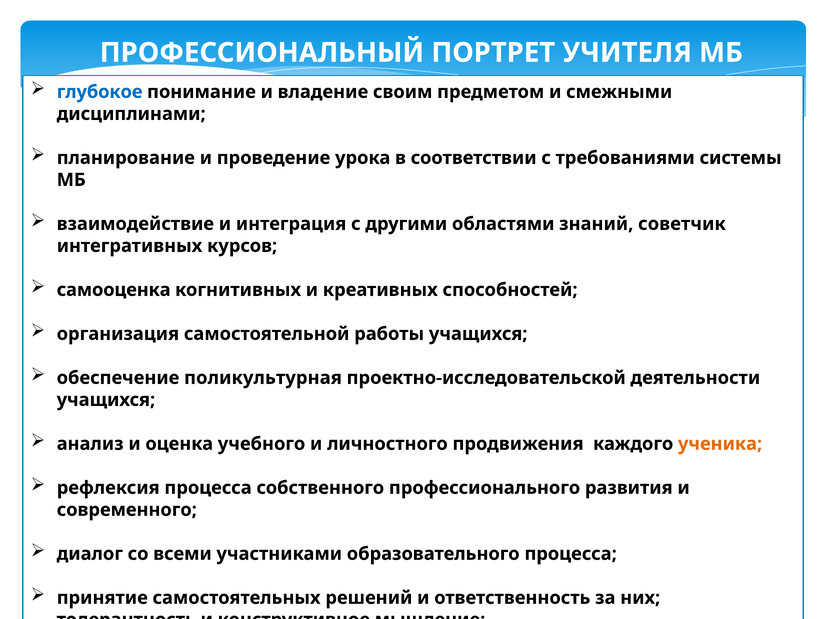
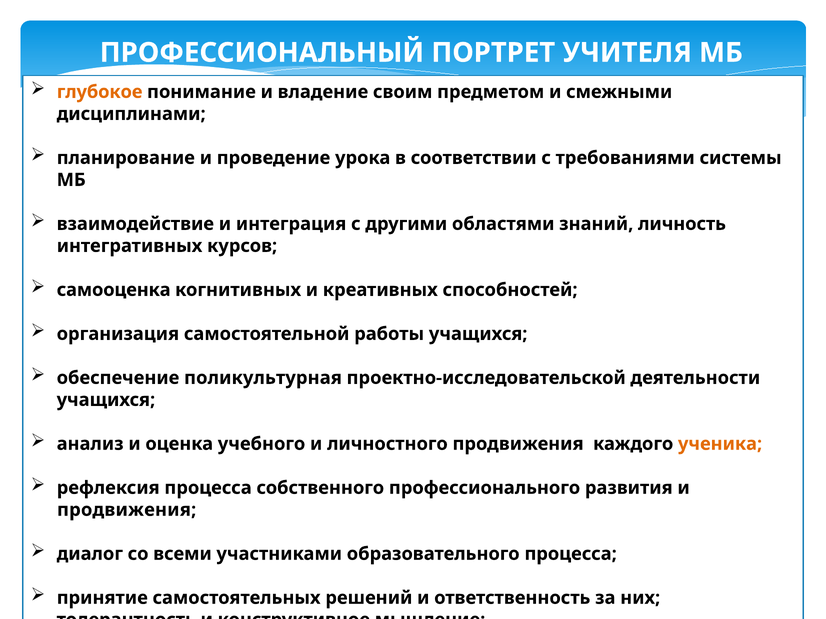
глубокое colour: blue -> orange (100, 92)
советчик: советчик -> личность (682, 224)
современного: современного -> продвижения (127, 510)
